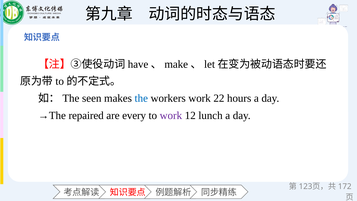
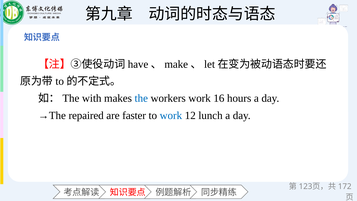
seen: seen -> with (92, 98)
22: 22 -> 16 (219, 98)
every: every -> faster (134, 115)
work colour: purple -> blue (171, 115)
